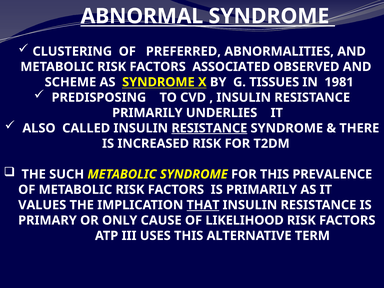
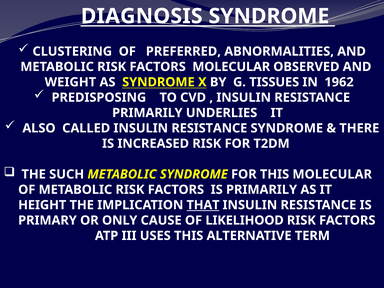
ABNORMAL: ABNORMAL -> DIAGNOSIS (142, 16)
FACTORS ASSOCIATED: ASSOCIATED -> MOLECULAR (231, 67)
SCHEME: SCHEME -> WEIGHT (70, 82)
1981: 1981 -> 1962 (339, 82)
RESISTANCE underline: present -> none (209, 128)
THIS PREVALENCE: PREVALENCE -> MOLECULAR (332, 174)
VALUES: VALUES -> HEIGHT (42, 205)
